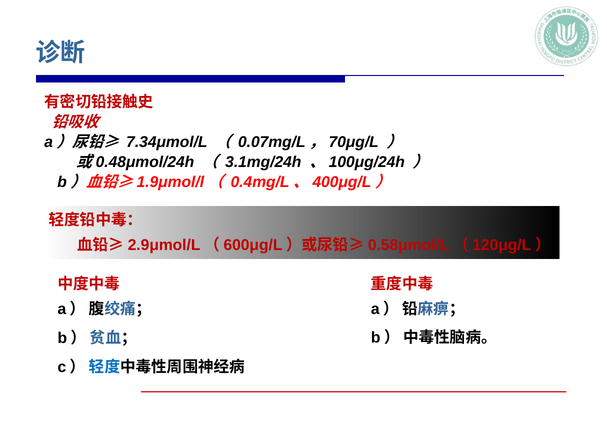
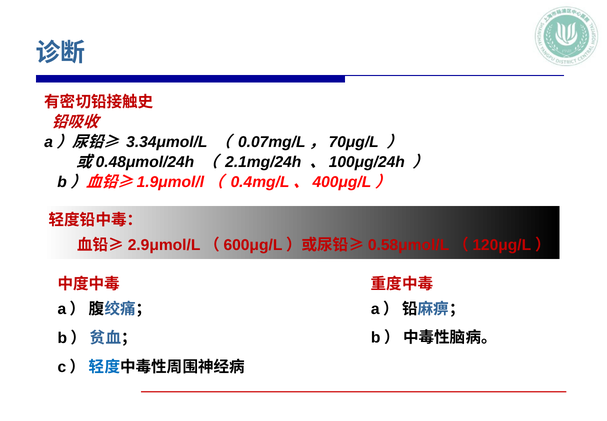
7.34μmol/L: 7.34μmol/L -> 3.34μmol/L (167, 142)
3.1mg/24h: 3.1mg/24h -> 2.1mg/24h (263, 162)
